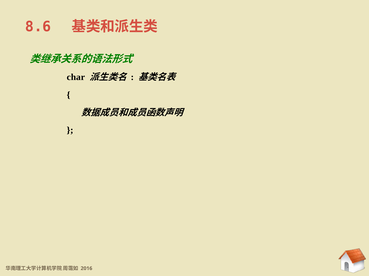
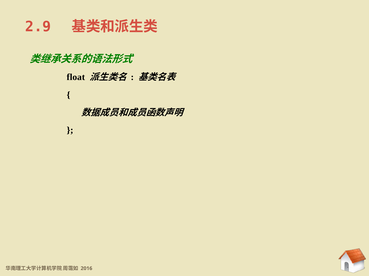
8.6: 8.6 -> 2.9 (38, 27)
char: char -> float (76, 77)
